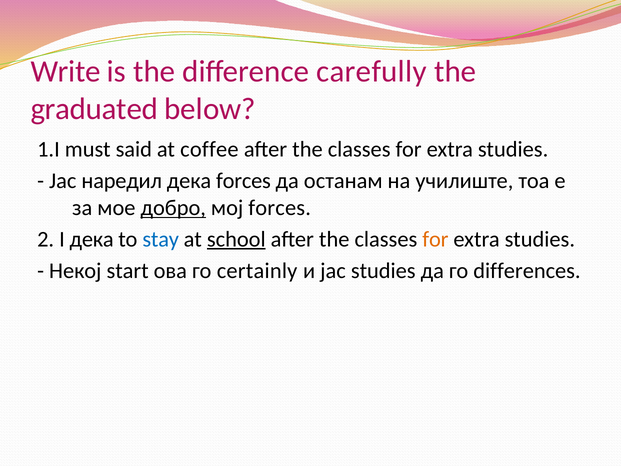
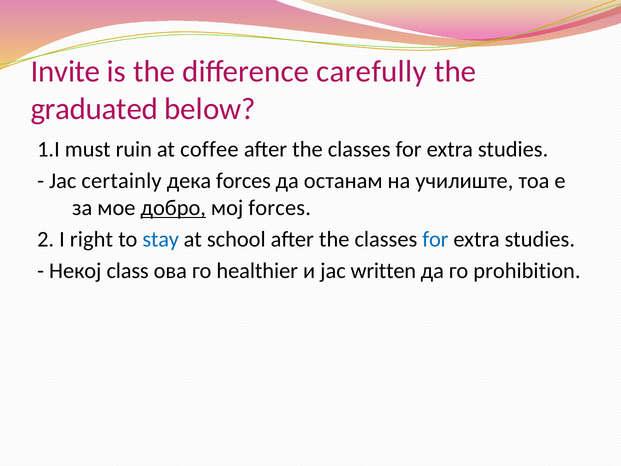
Write: Write -> Invite (66, 72)
said: said -> ruin (134, 150)
наредил: наредил -> certainly (122, 181)
I дека: дека -> right (91, 239)
school underline: present -> none (236, 239)
for colour: orange -> blue (435, 239)
start: start -> class (128, 271)
certainly: certainly -> healthier (257, 271)
јас studies: studies -> written (383, 271)
differences: differences -> prohibition (527, 271)
